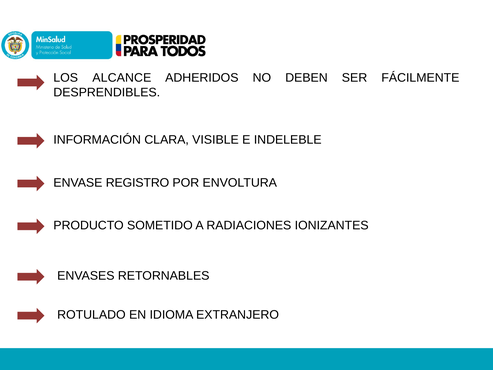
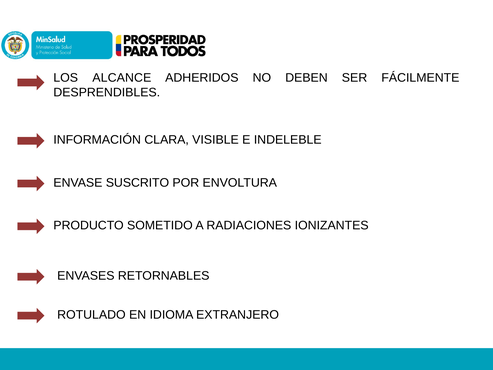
REGISTRO: REGISTRO -> SUSCRITO (137, 182)
